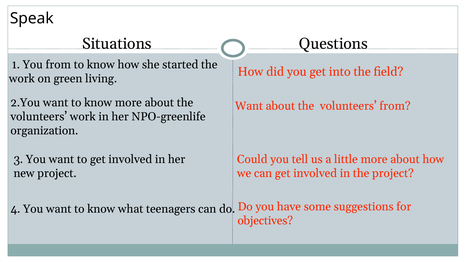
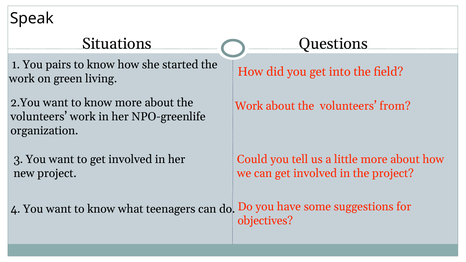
You from: from -> pairs (58, 65)
Want: Want -> Work (249, 106)
